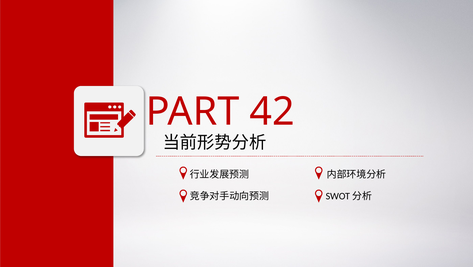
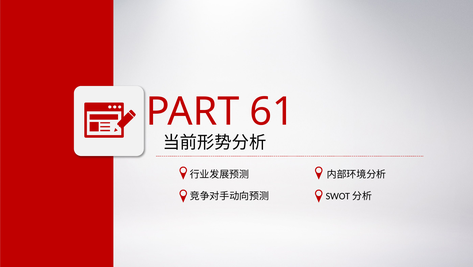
42: 42 -> 61 (272, 112)
